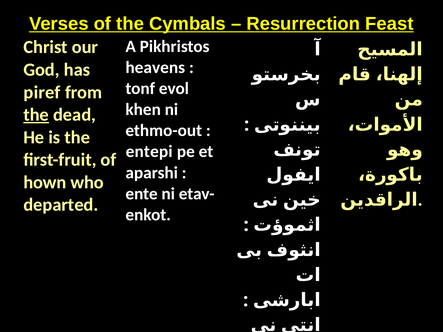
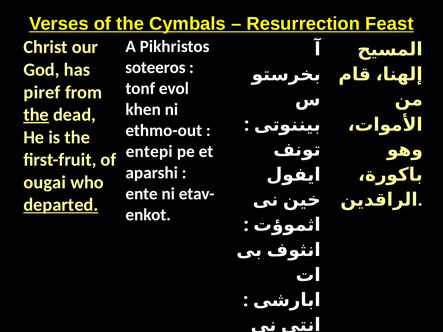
heavens: heavens -> soteeros (155, 68)
hown: hown -> ougai (45, 182)
departed underline: none -> present (61, 205)
